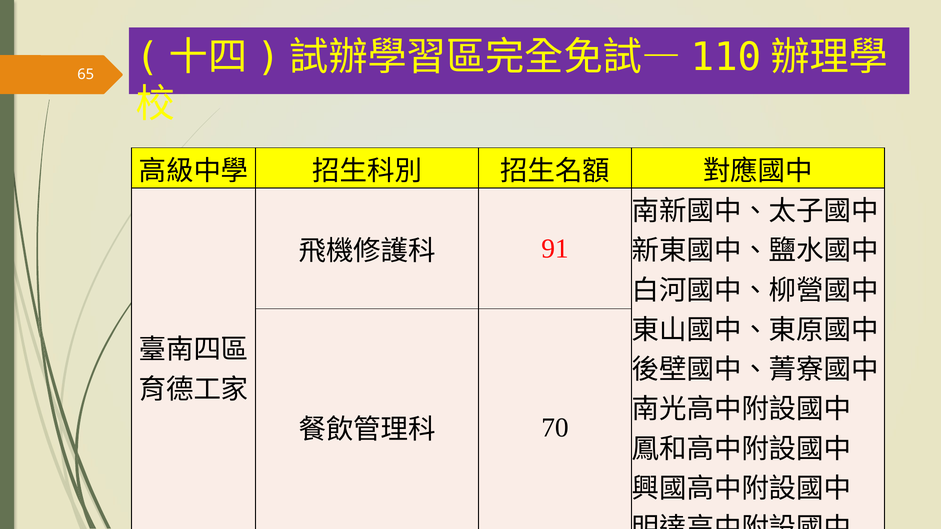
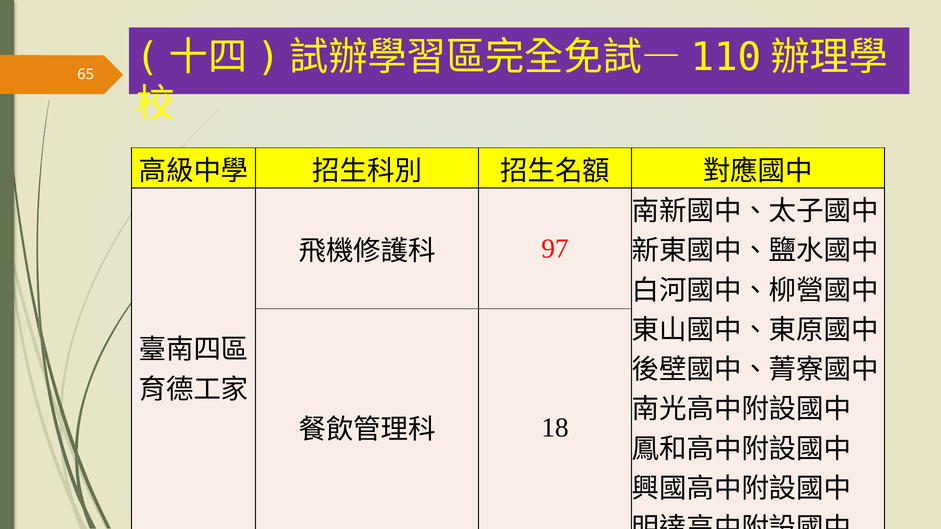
91: 91 -> 97 (555, 249)
70: 70 -> 18 (555, 428)
